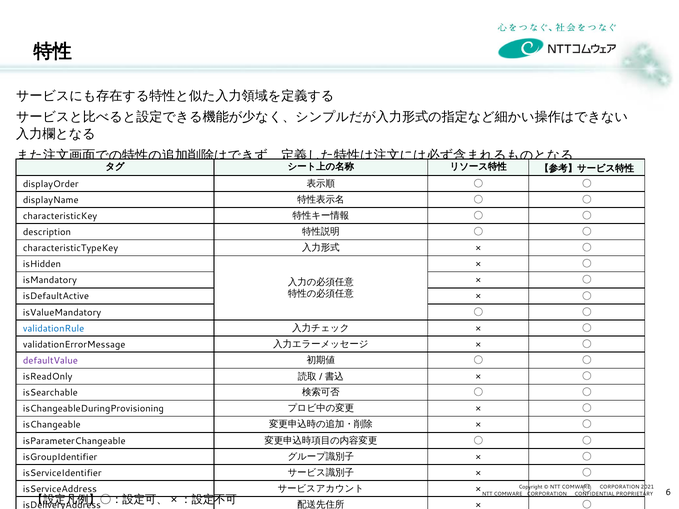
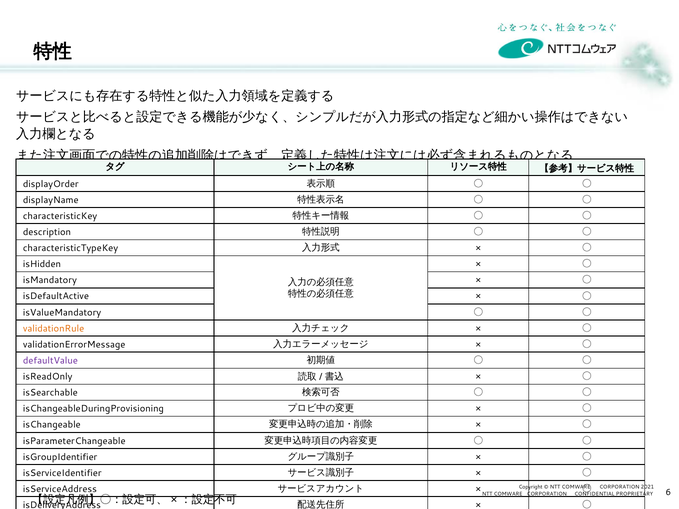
validationRule colour: blue -> orange (54, 329)
